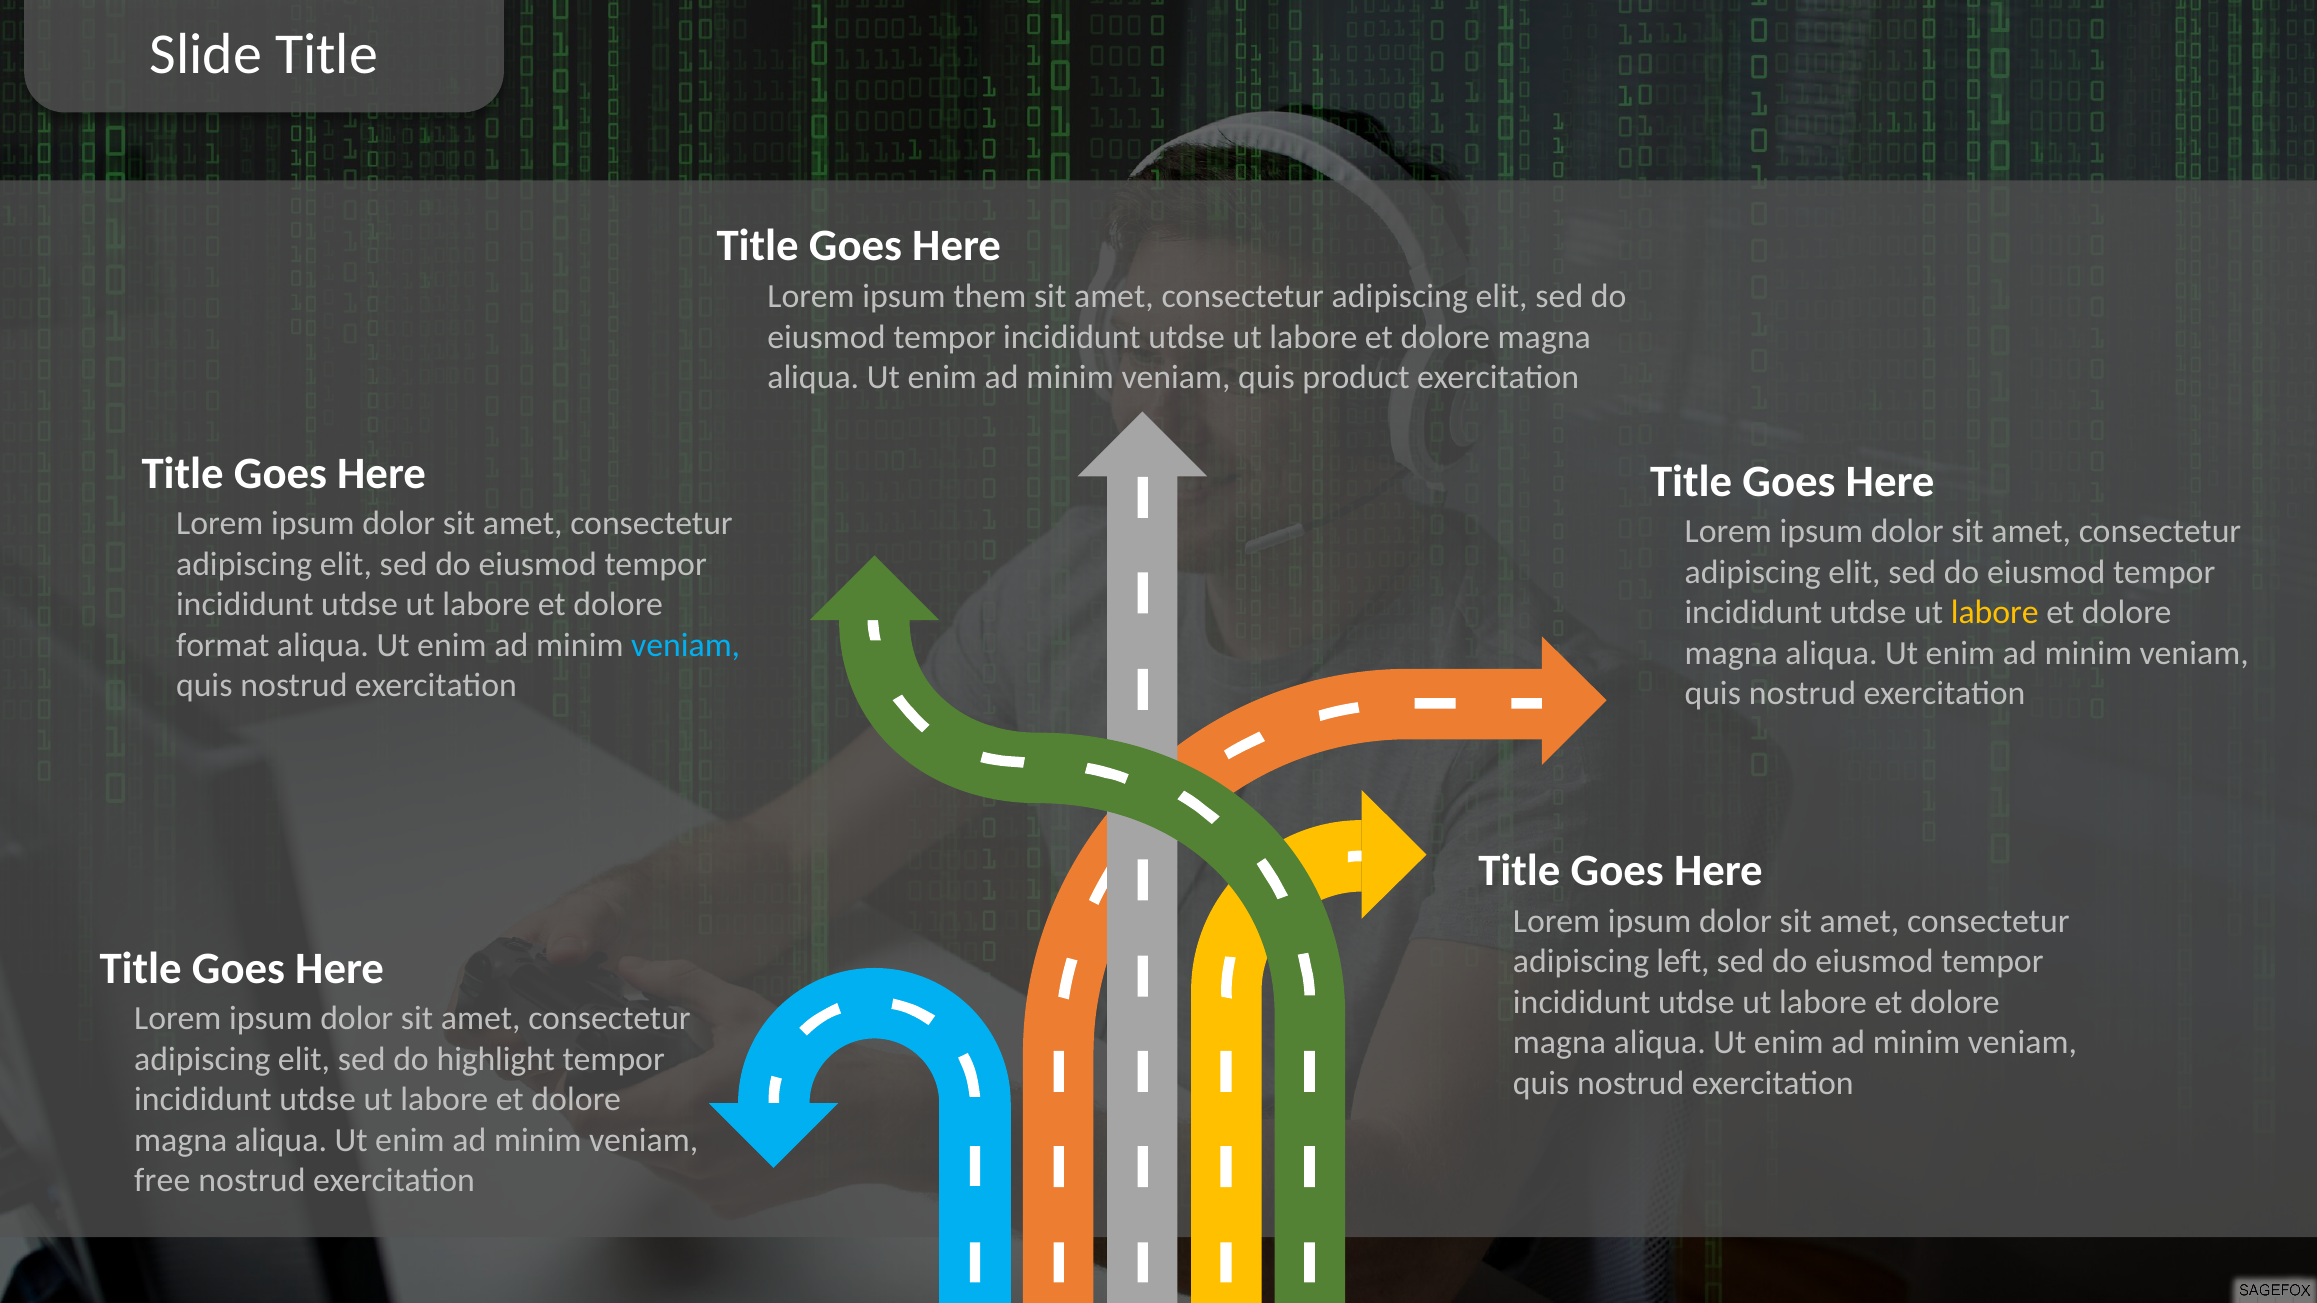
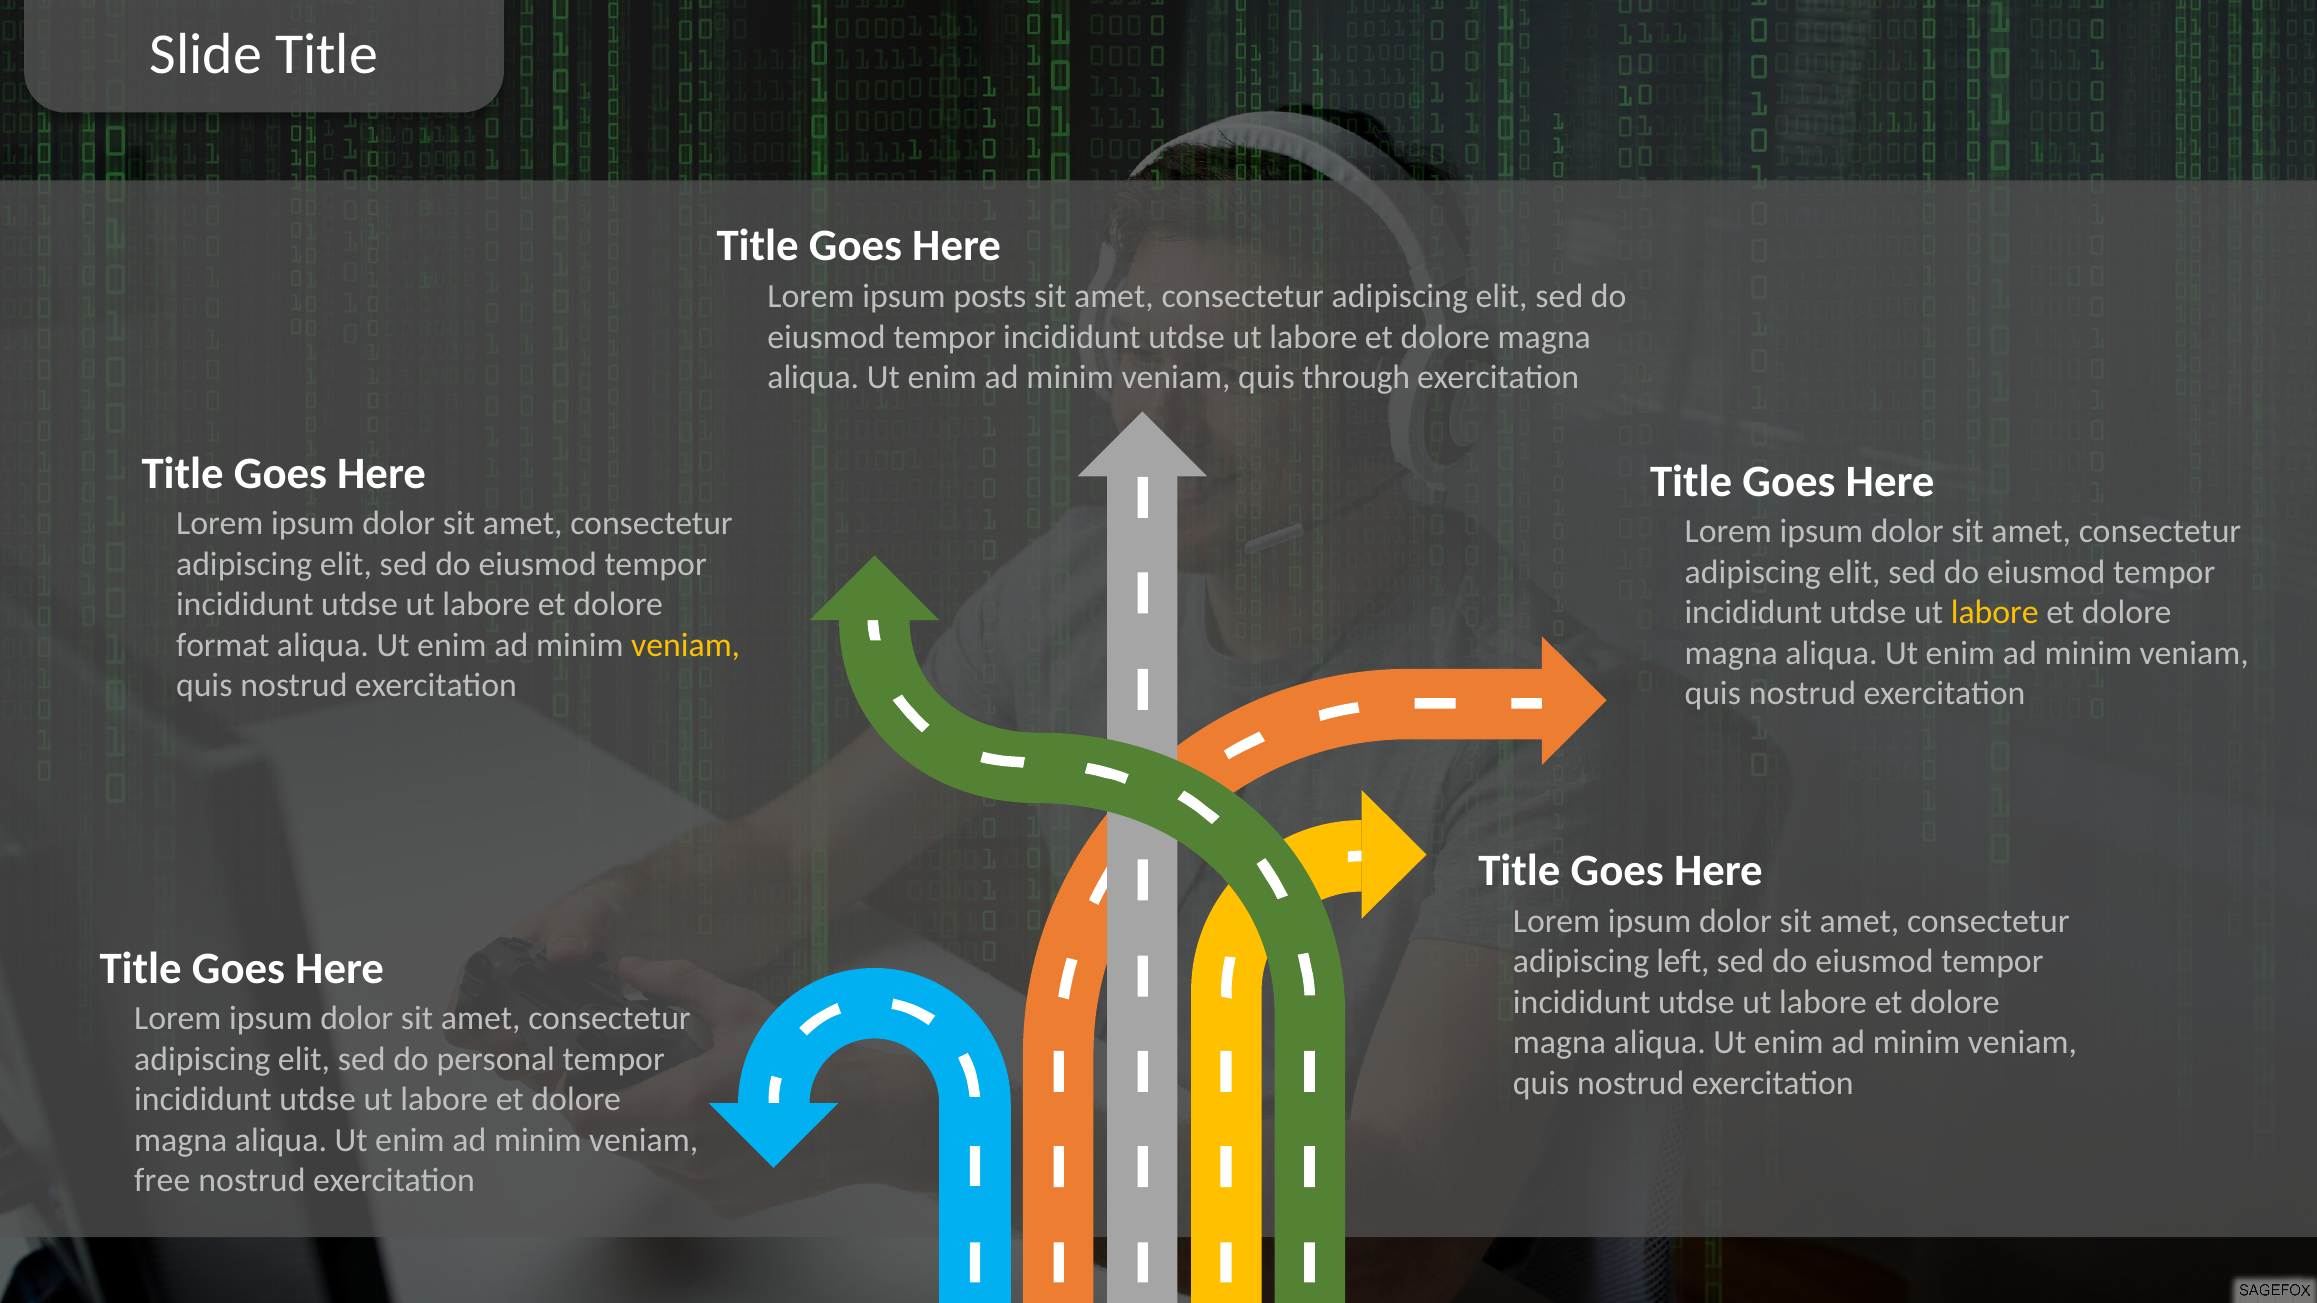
them: them -> posts (990, 296)
product: product -> through (1356, 378)
veniam colour: light blue -> yellow (686, 645)
highlight: highlight -> personal (496, 1059)
